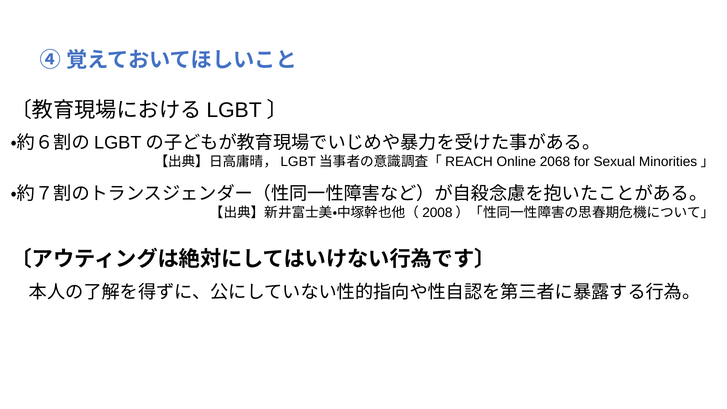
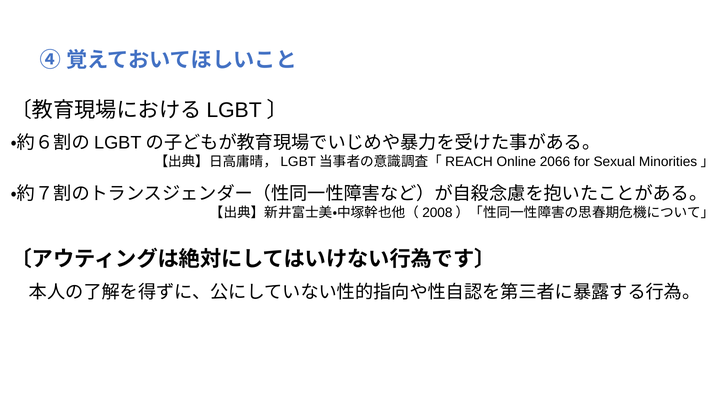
2068: 2068 -> 2066 (555, 162)
